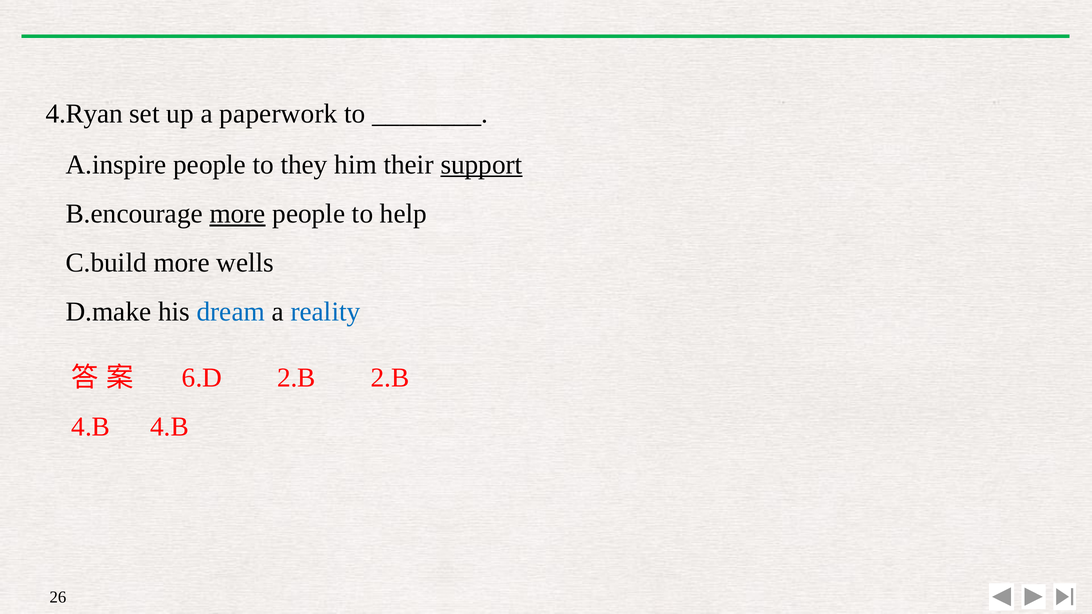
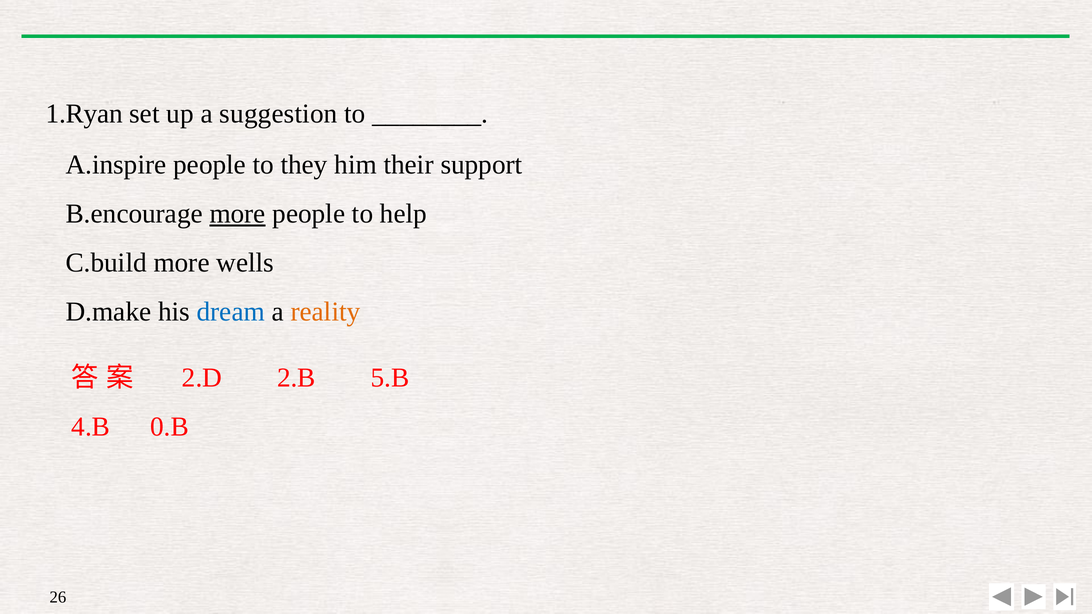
4.Ryan: 4.Ryan -> 1.Ryan (84, 114)
paperwork: paperwork -> suggestion (278, 114)
support underline: present -> none (481, 165)
reality colour: blue -> orange (325, 312)
6.D: 6.D -> 2.D (202, 378)
2.B 2.B: 2.B -> 5.B (390, 378)
4.B 4.B: 4.B -> 0.B (170, 427)
